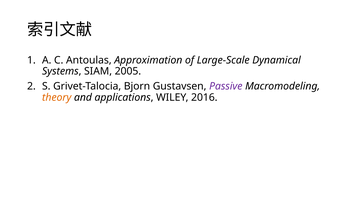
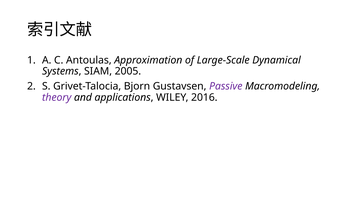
theory colour: orange -> purple (57, 97)
